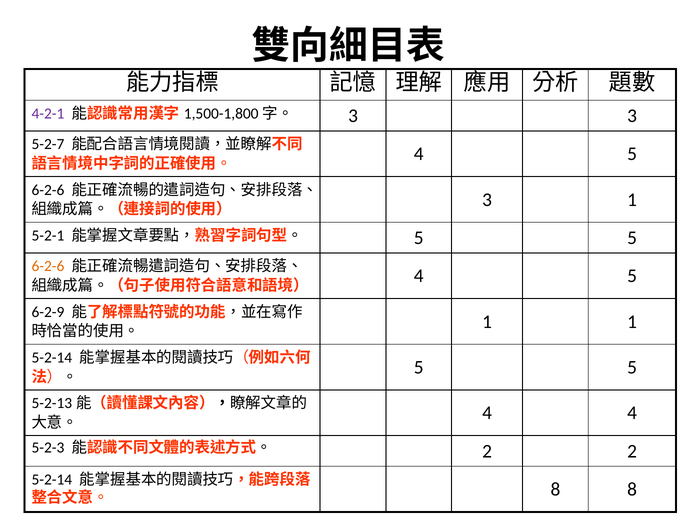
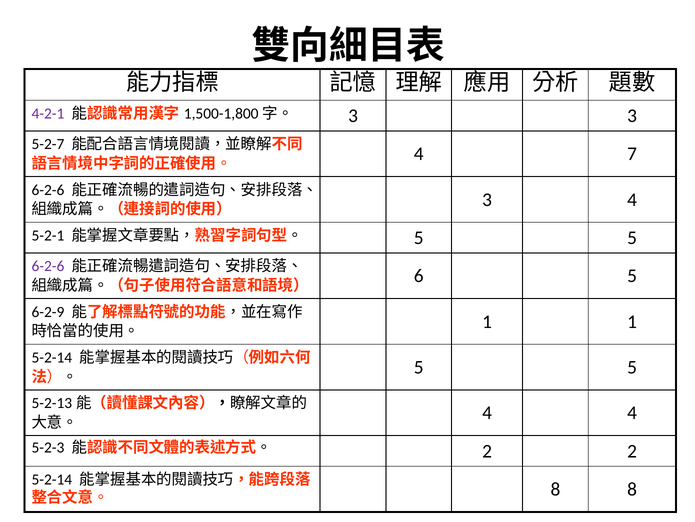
5: 5 -> 7 (632, 154)
3 1: 1 -> 4 (632, 199)
6-2-6 colour: orange -> purple (48, 266)
4: 4 -> 6 (419, 276)
